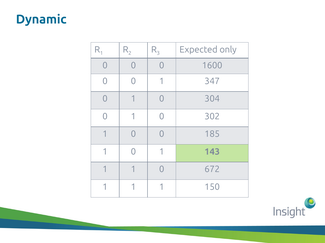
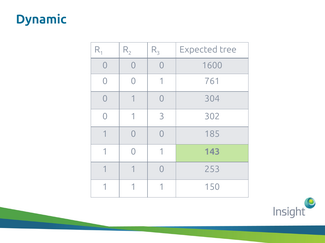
only: only -> tree (228, 50)
347: 347 -> 761 (212, 81)
0: 0 -> 3 (162, 117)
672: 672 -> 253 (212, 170)
